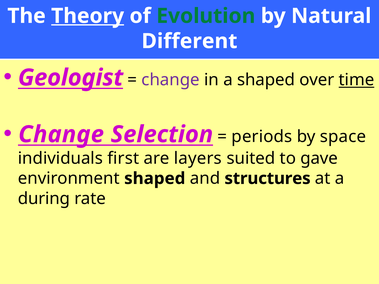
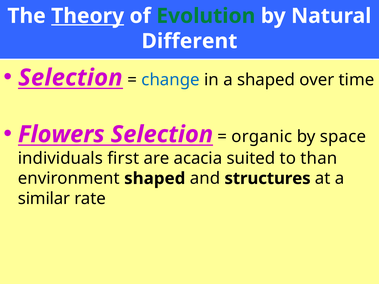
Geologist: Geologist -> Selection (70, 78)
change colour: purple -> blue (171, 80)
time underline: present -> none (356, 80)
Change: Change -> Flowers (61, 135)
periods: periods -> organic (262, 137)
layers: layers -> acacia (198, 158)
gave: gave -> than (319, 158)
during: during -> similar (44, 199)
